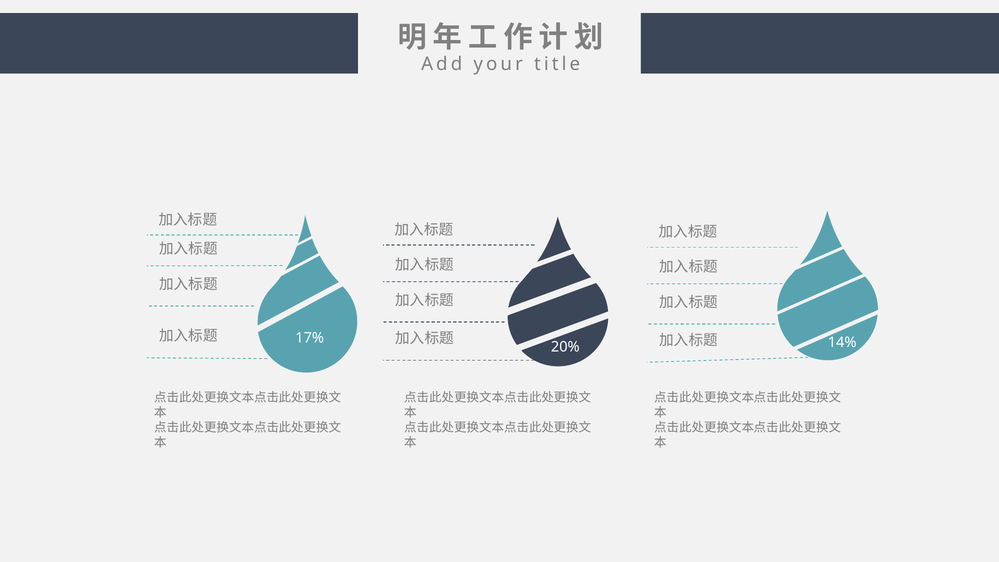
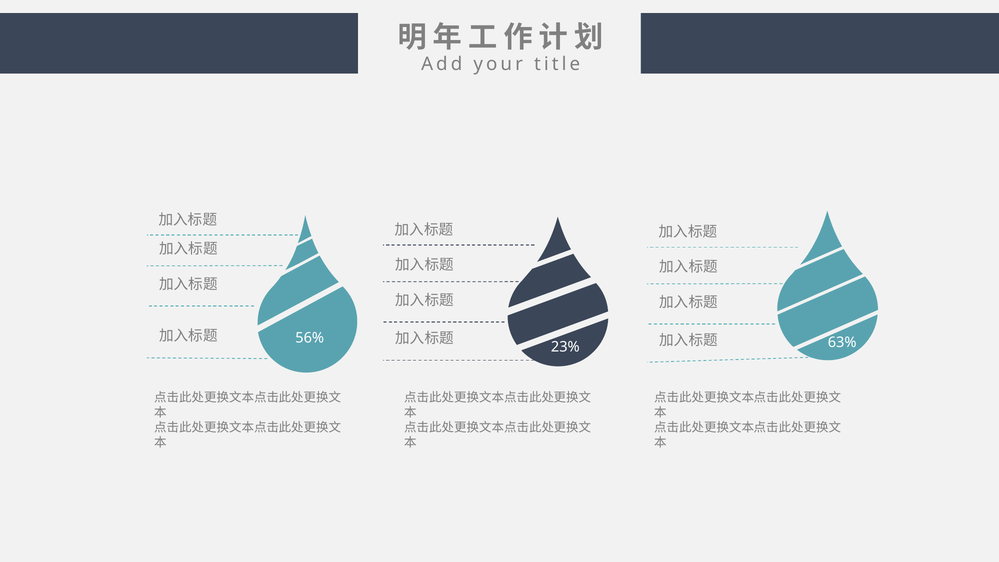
17%: 17% -> 56% (310, 338)
14%: 14% -> 63% (842, 343)
20%: 20% -> 23% (565, 347)
